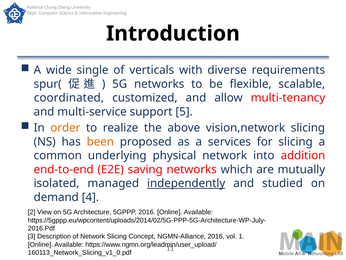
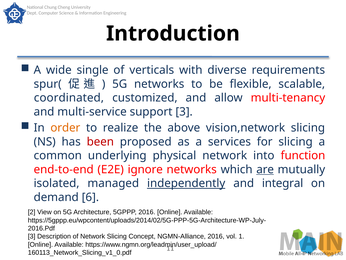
support 5: 5 -> 3 (184, 112)
been colour: orange -> red (100, 142)
addition: addition -> function (303, 155)
saving: saving -> ignore (145, 169)
are underline: none -> present (265, 169)
studied: studied -> integral (283, 183)
4: 4 -> 6 (90, 197)
